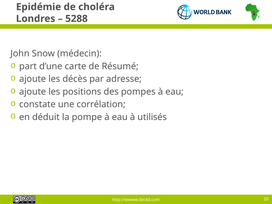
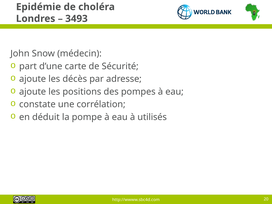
5288: 5288 -> 3493 (76, 19)
Résumé: Résumé -> Sécurité (120, 66)
